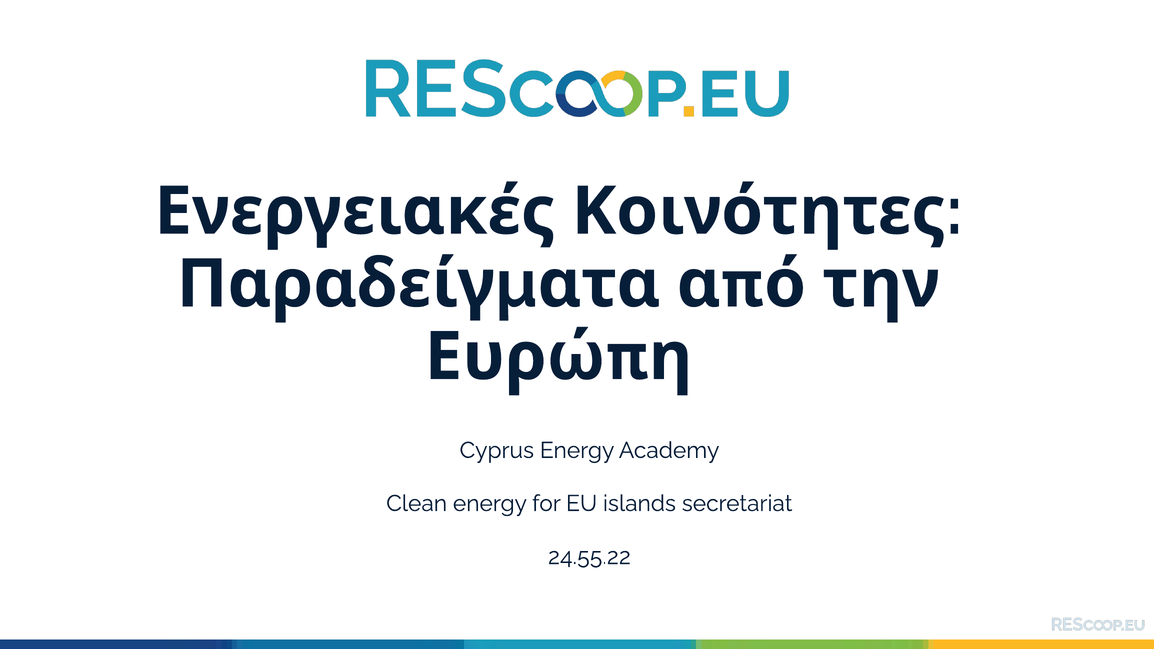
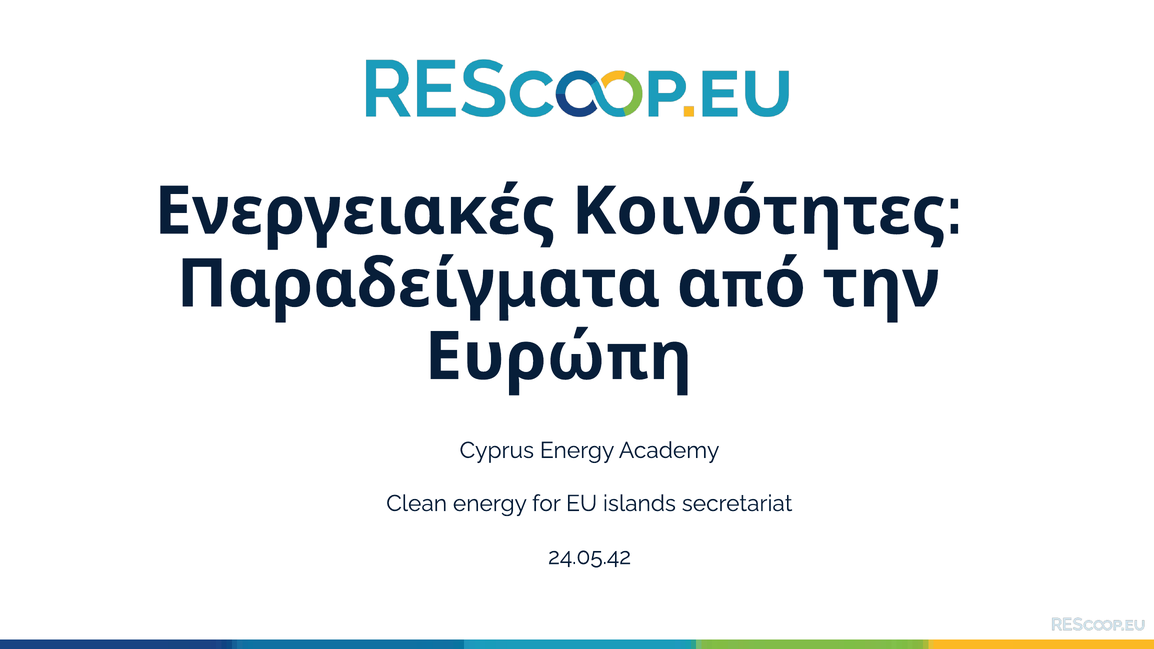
24.55.22: 24.55.22 -> 24.05.42 (590, 557)
